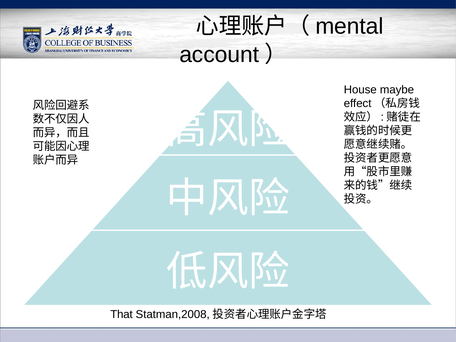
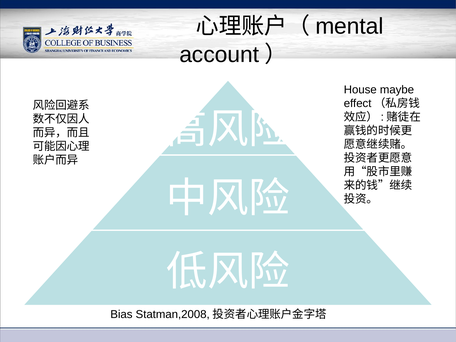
That: That -> Bias (121, 314)
